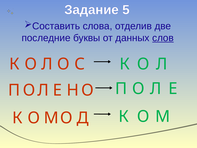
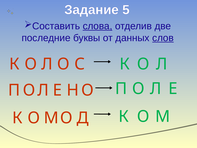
слова underline: none -> present (98, 26)
